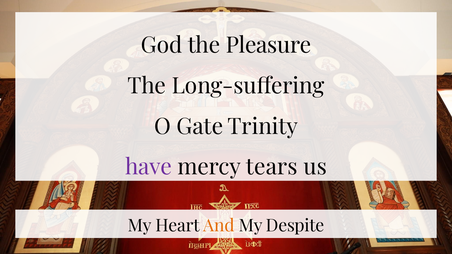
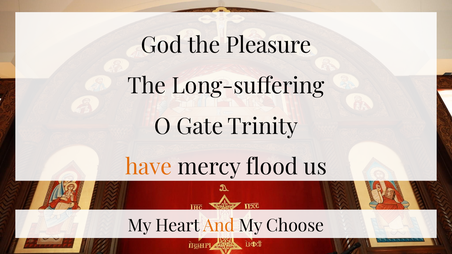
have colour: purple -> orange (148, 167)
tears: tears -> flood (272, 167)
Despite: Despite -> Choose (295, 226)
